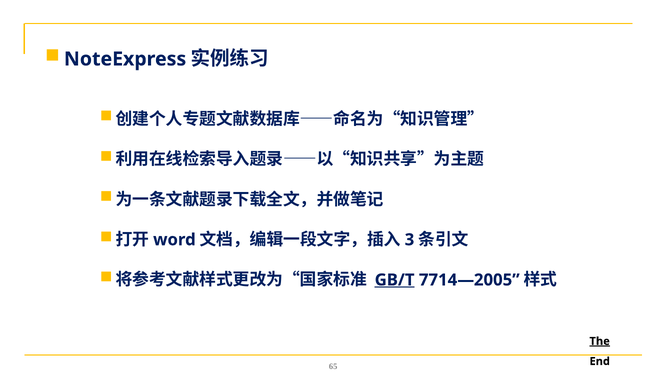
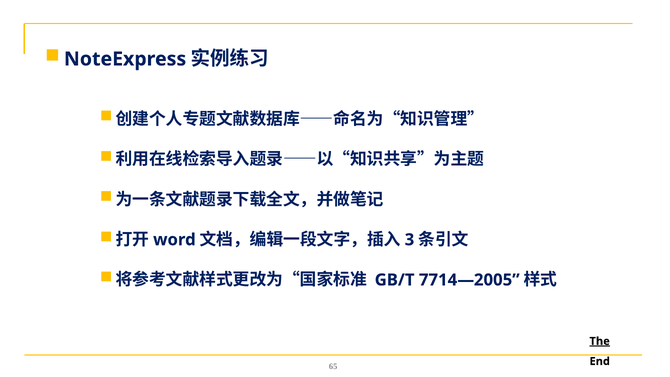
GB/T underline: present -> none (395, 280)
